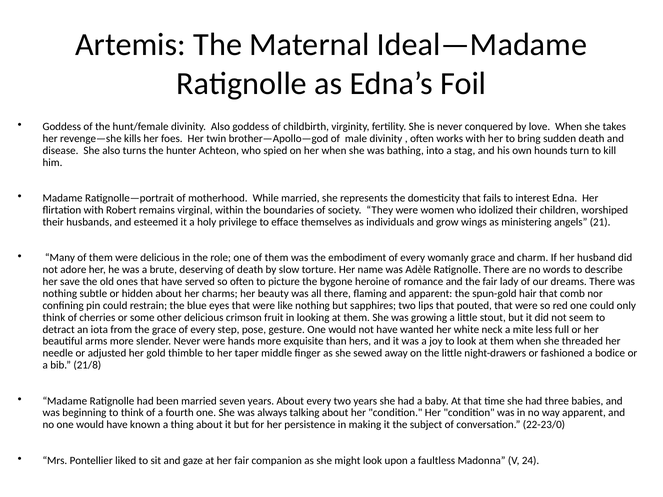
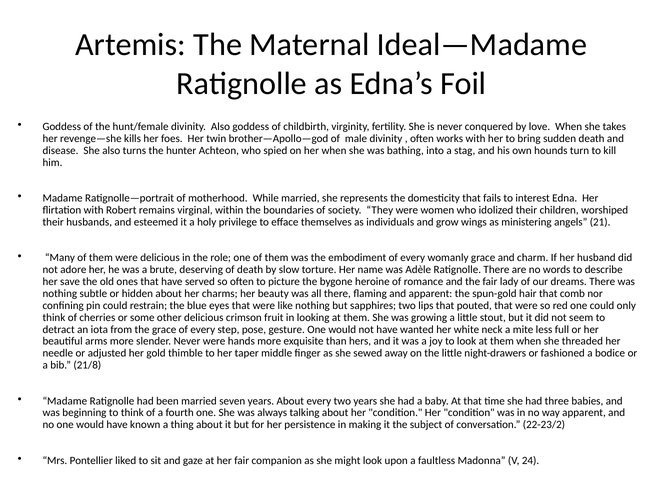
22-23/0: 22-23/0 -> 22-23/2 (544, 425)
